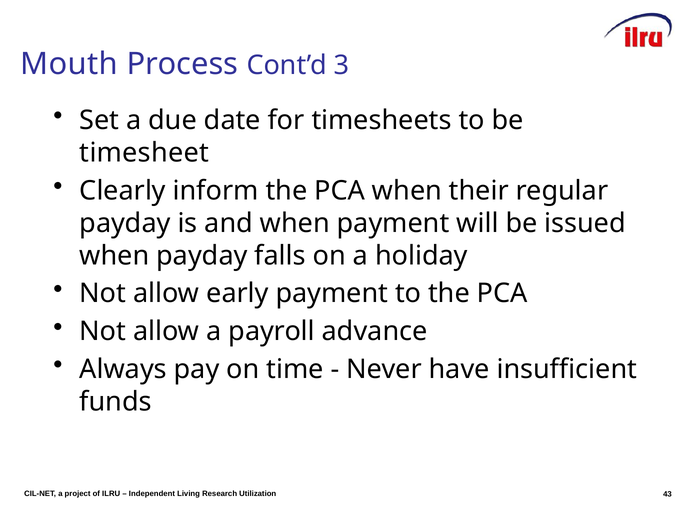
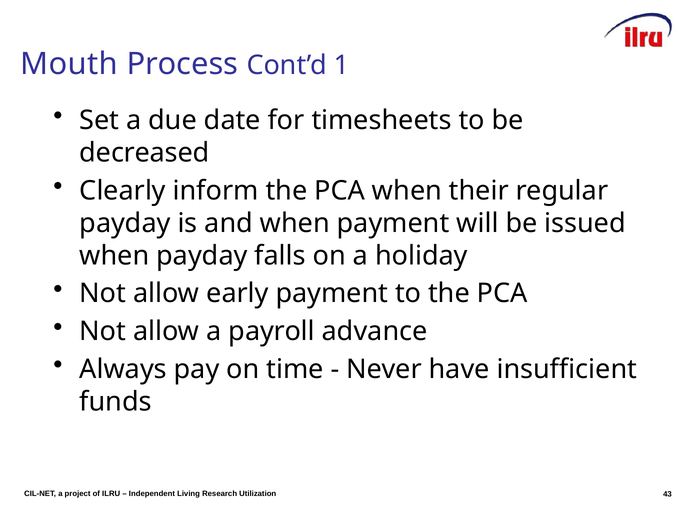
3: 3 -> 1 (341, 65)
timesheet: timesheet -> decreased (144, 153)
